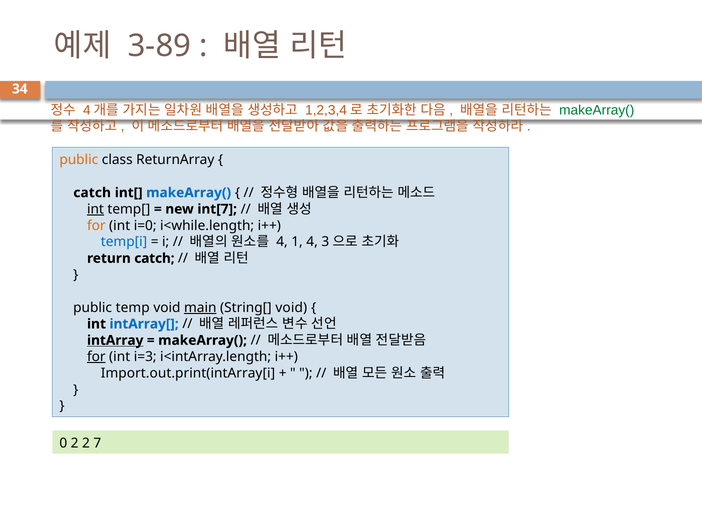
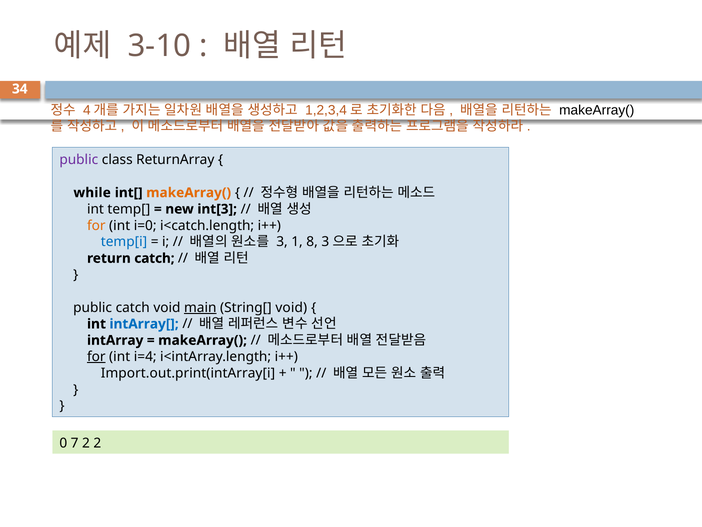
3-89: 3-89 -> 3-10 (159, 46)
makeArray( colour: green -> black (597, 110)
public colour: orange -> purple (79, 160)
catch: catch -> while (92, 193)
makeArray( colour: blue -> orange (189, 193)
int underline: present -> none (95, 209)
int[7: int[7 -> int[3 (217, 209)
i<while.length: i<while.length -> i<catch.length (207, 225)
4: 4 -> 3 (282, 242)
1 4: 4 -> 8 (312, 242)
public temp: temp -> catch (133, 307)
intArray underline: present -> none (115, 340)
i=3: i=3 -> i=4 (145, 356)
0 2: 2 -> 7 (75, 443)
2 7: 7 -> 2 (97, 443)
